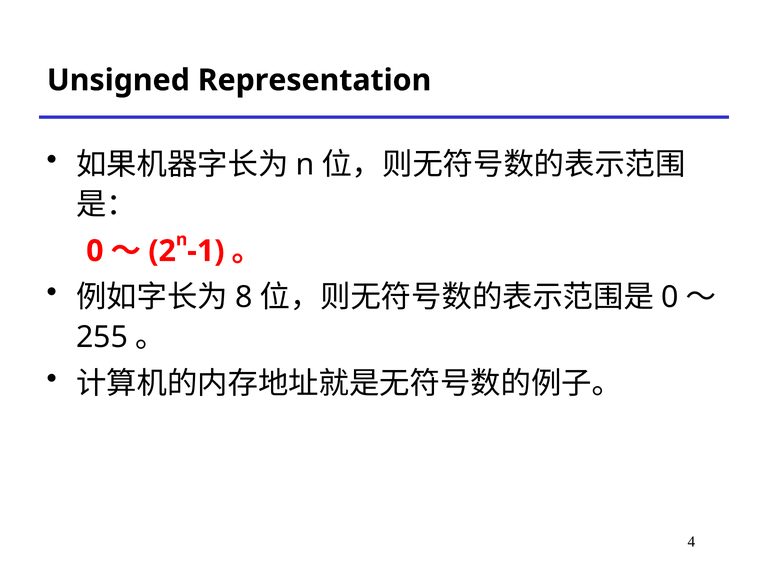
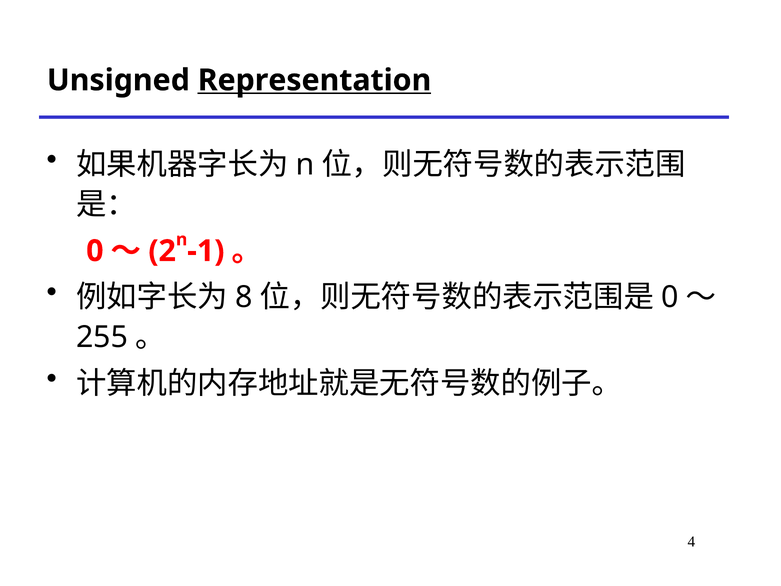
Representation underline: none -> present (314, 80)
